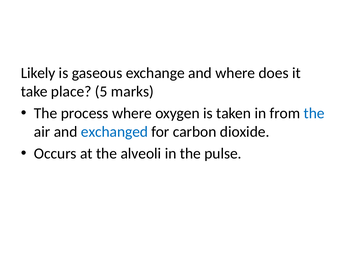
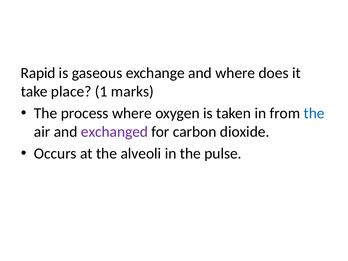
Likely: Likely -> Rapid (38, 73)
5: 5 -> 1 (101, 92)
exchanged colour: blue -> purple (114, 132)
